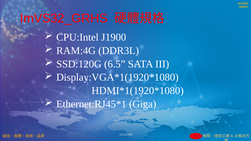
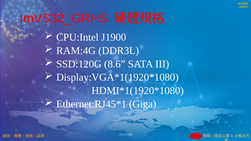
6.5: 6.5 -> 8.6 (115, 64)
